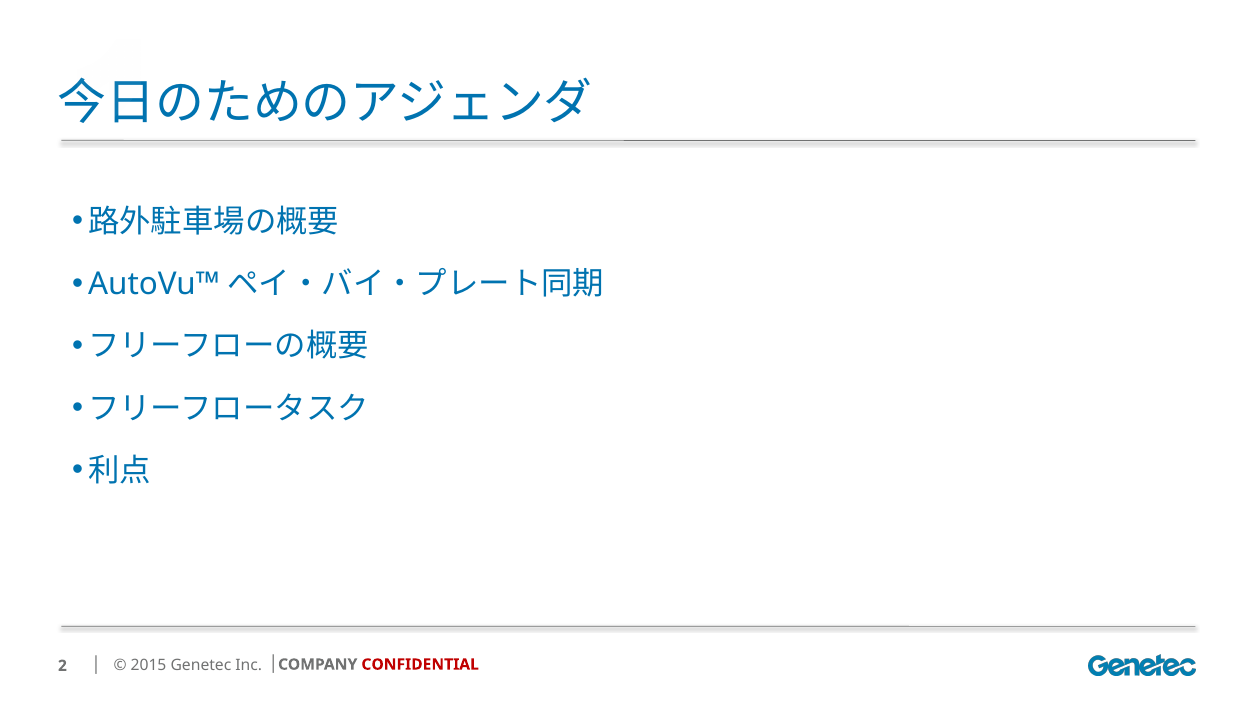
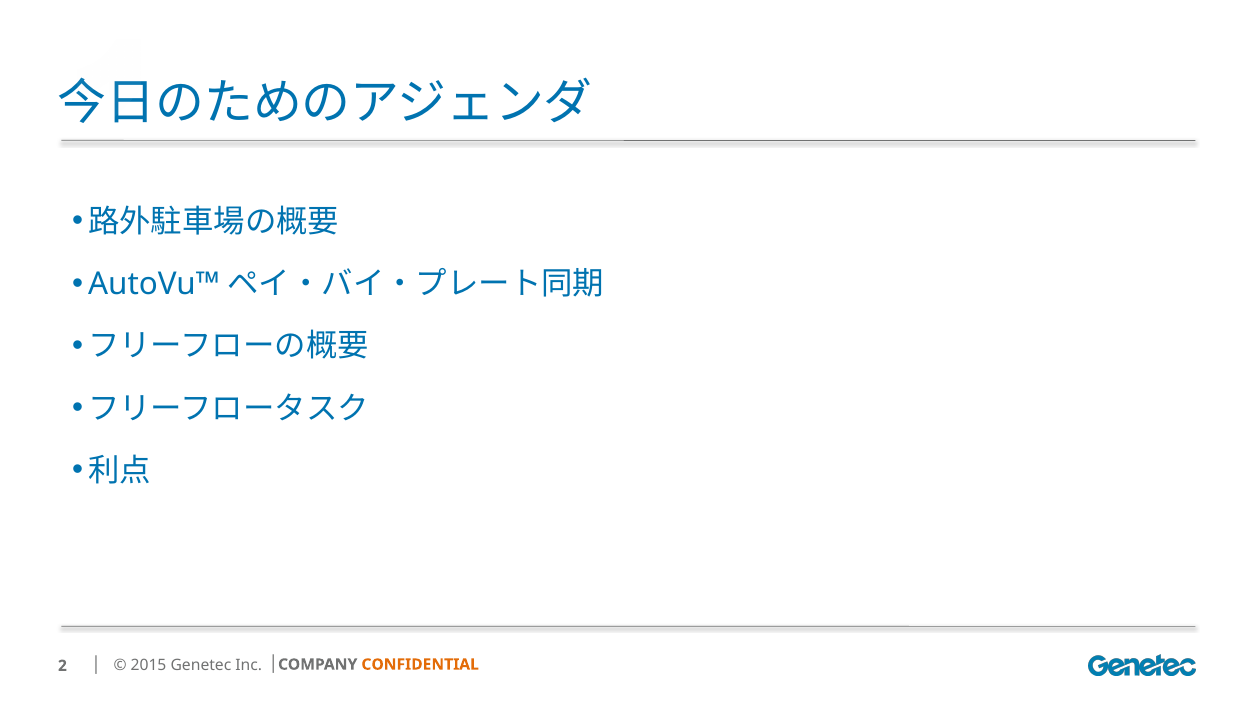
CONFIDENTIAL colour: red -> orange (420, 664)
